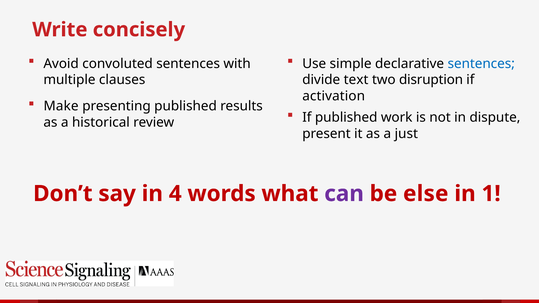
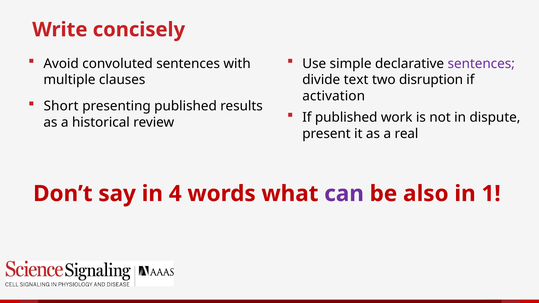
sentences colour: blue -> purple (481, 64)
Make: Make -> Short (61, 106)
just: just -> real (406, 134)
else: else -> also (426, 194)
